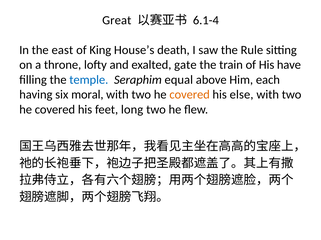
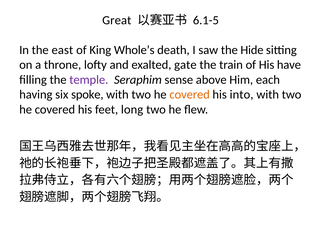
6.1-4: 6.1-4 -> 6.1-5 (206, 20)
House’s: House’s -> Whole’s (134, 50)
Rule: Rule -> Hide (252, 50)
temple colour: blue -> purple (89, 80)
equal: equal -> sense (179, 80)
moral: moral -> spoke (87, 95)
else: else -> into (242, 95)
